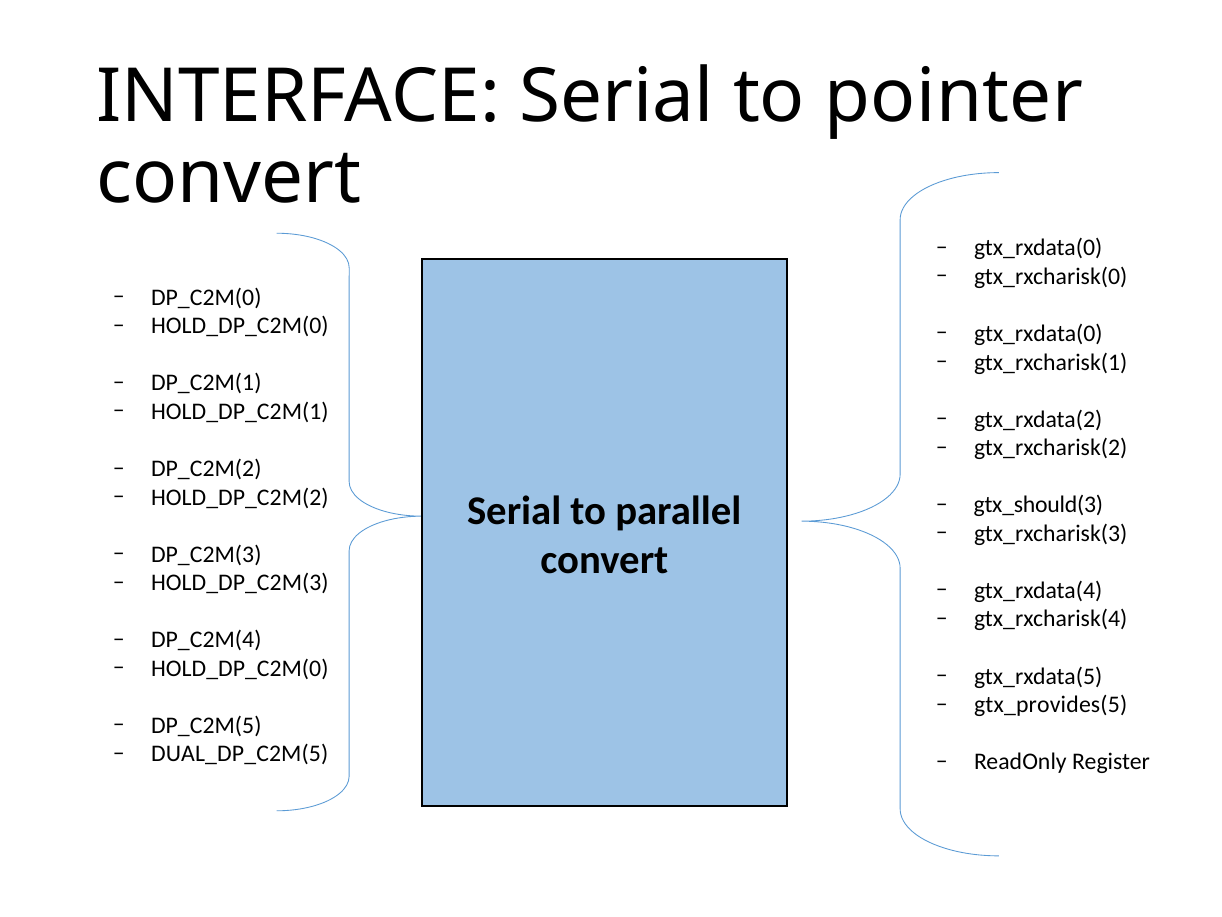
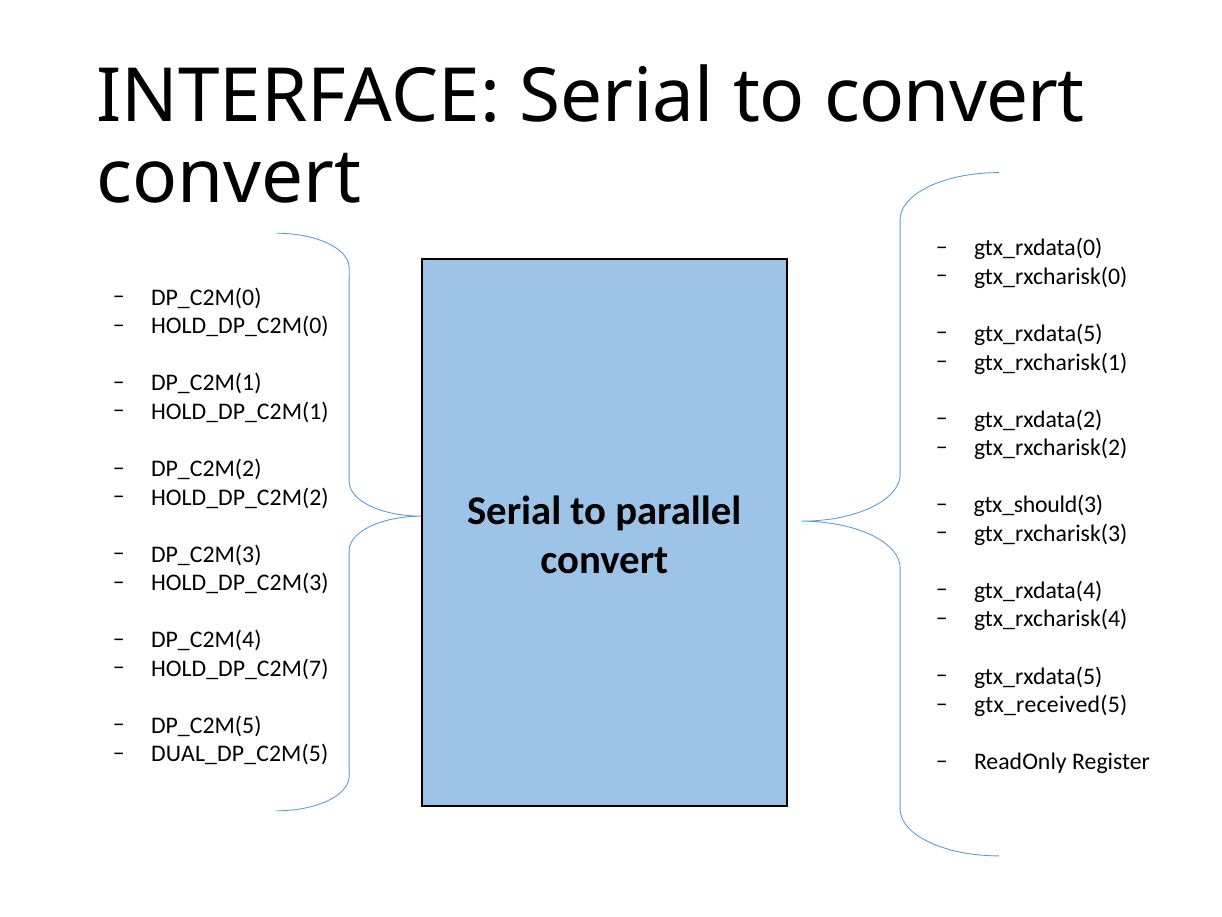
to pointer: pointer -> convert (954, 97)
gtx_rxdata(0: gtx_rxdata(0 -> gtx_rxdata(5 (1038, 333)
HOLD_DP_C2M(0: HOLD_DP_C2M(0 -> HOLD_DP_C2M(7 (240, 668)
gtx_provides(5: gtx_provides(5 -> gtx_received(5 (1051, 704)
